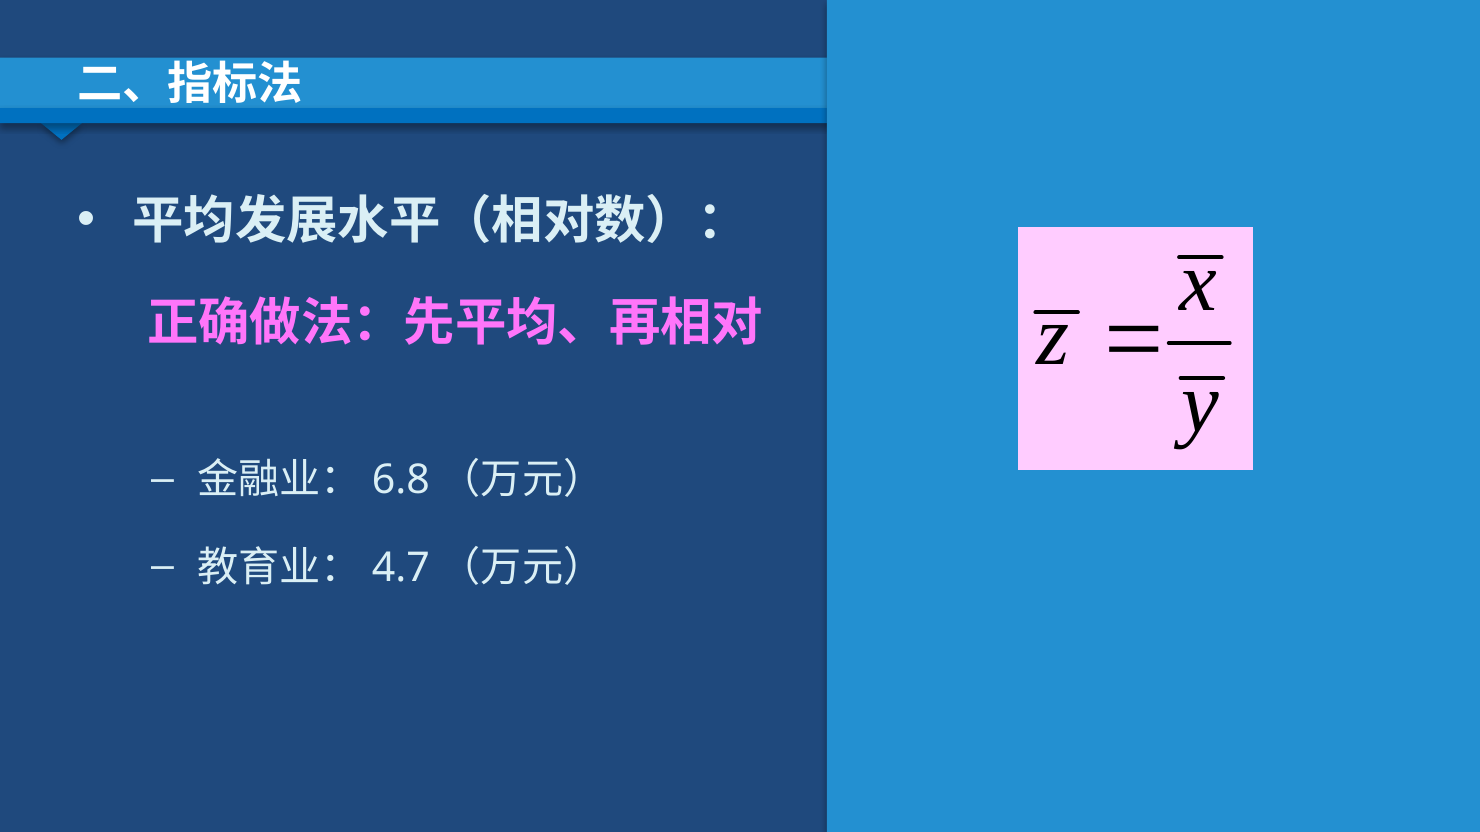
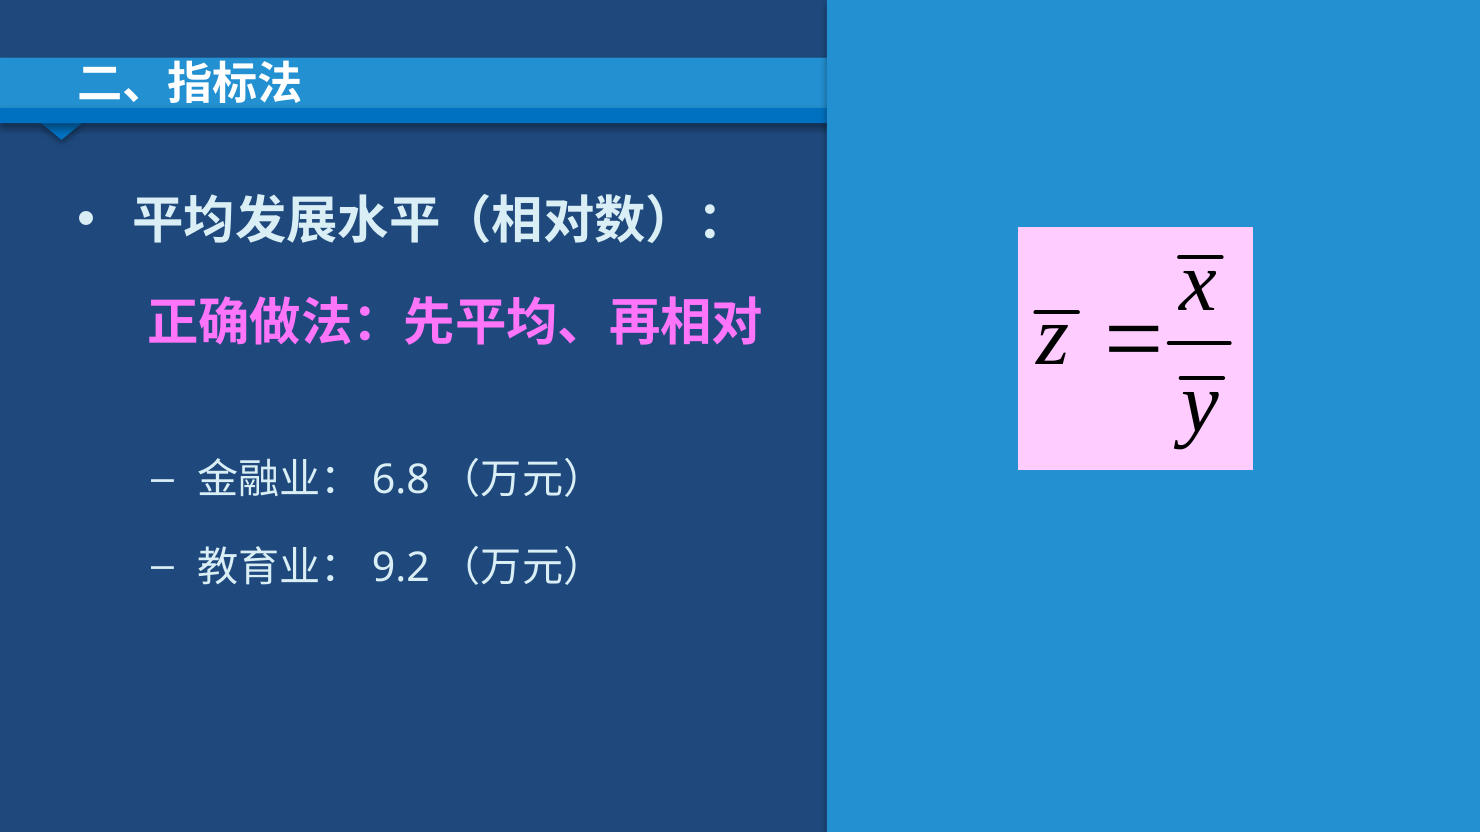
4.7: 4.7 -> 9.2 (401, 568)
